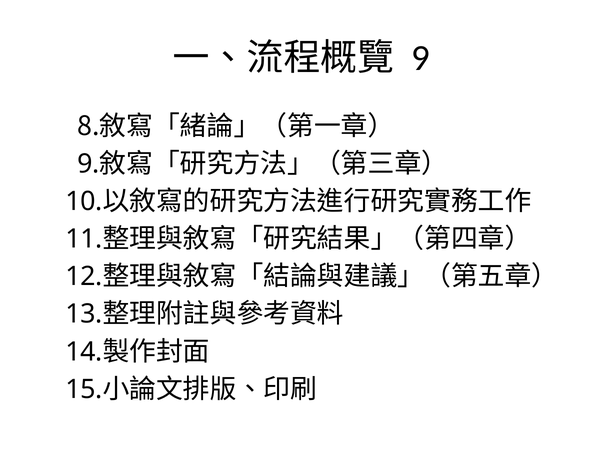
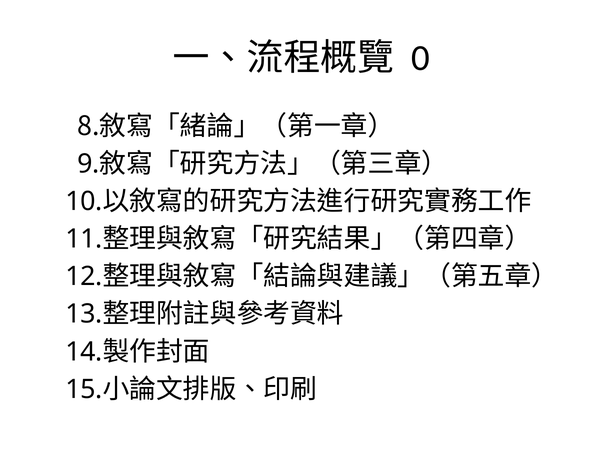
9: 9 -> 0 (421, 58)
